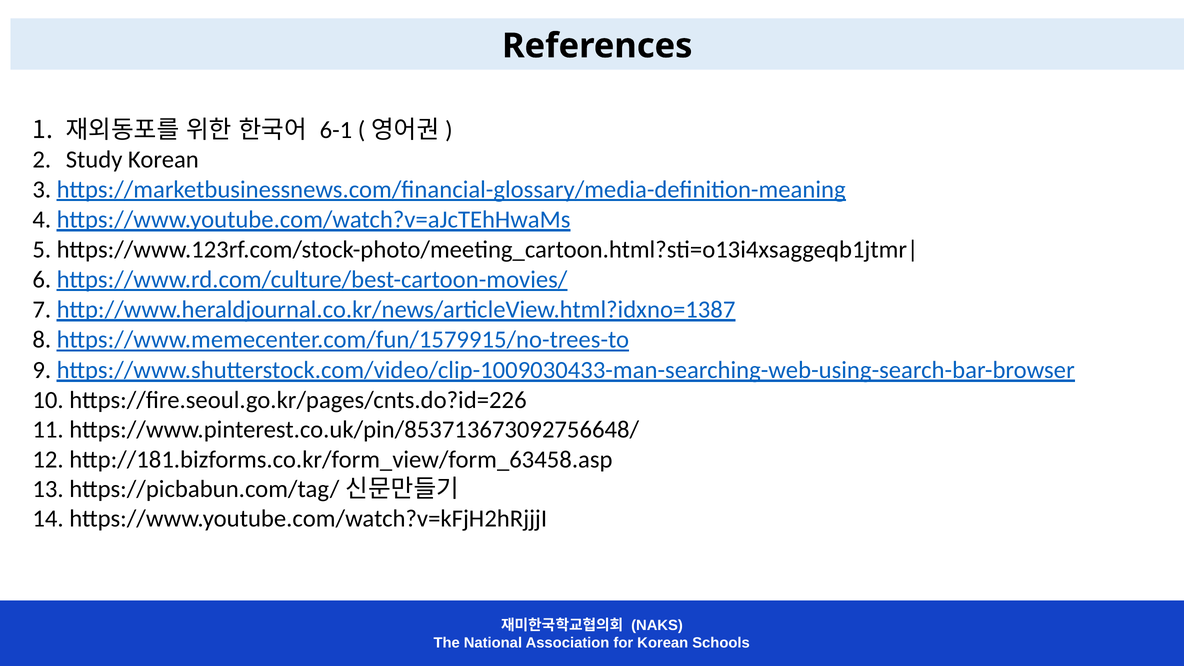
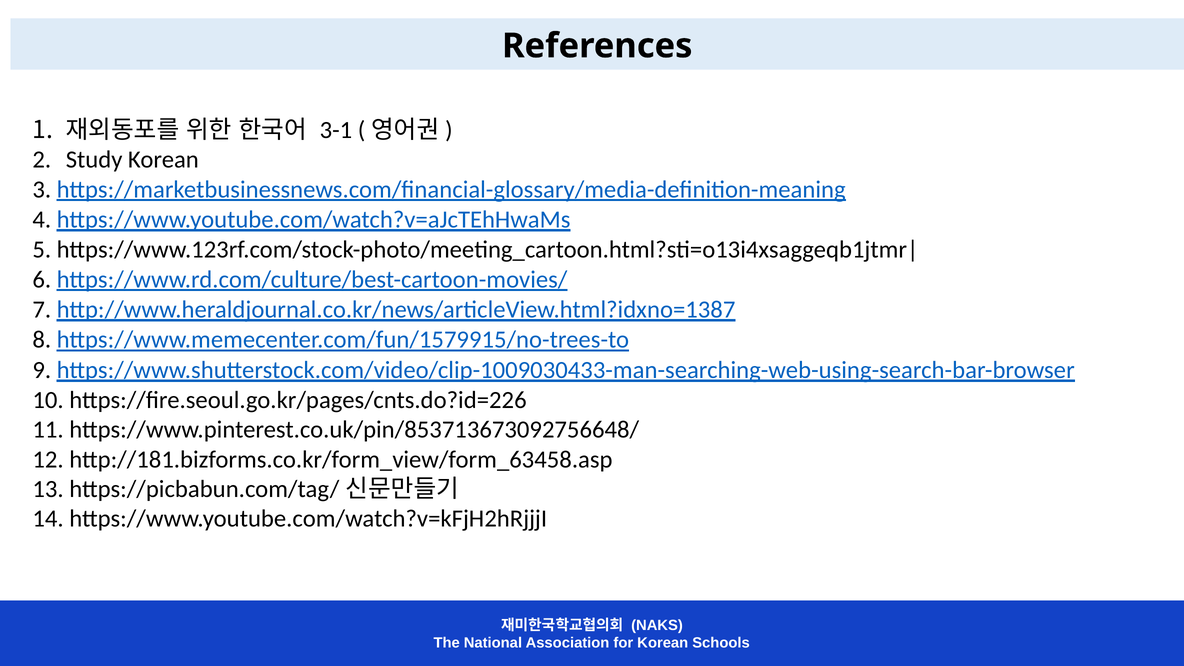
6-1: 6-1 -> 3-1 (336, 130)
